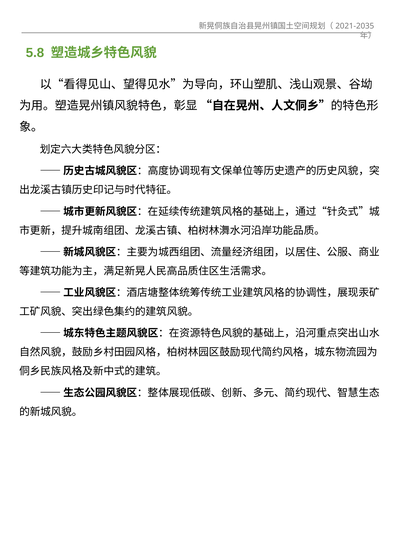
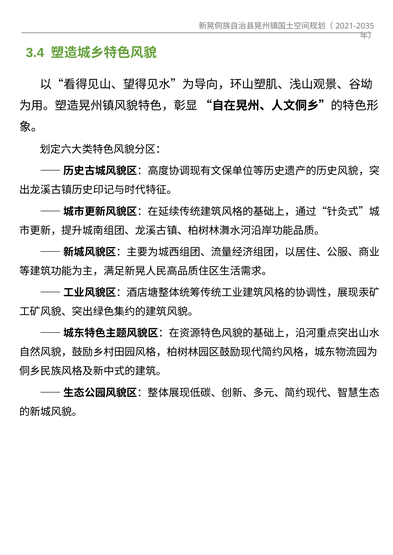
5.8: 5.8 -> 3.4 (35, 53)
